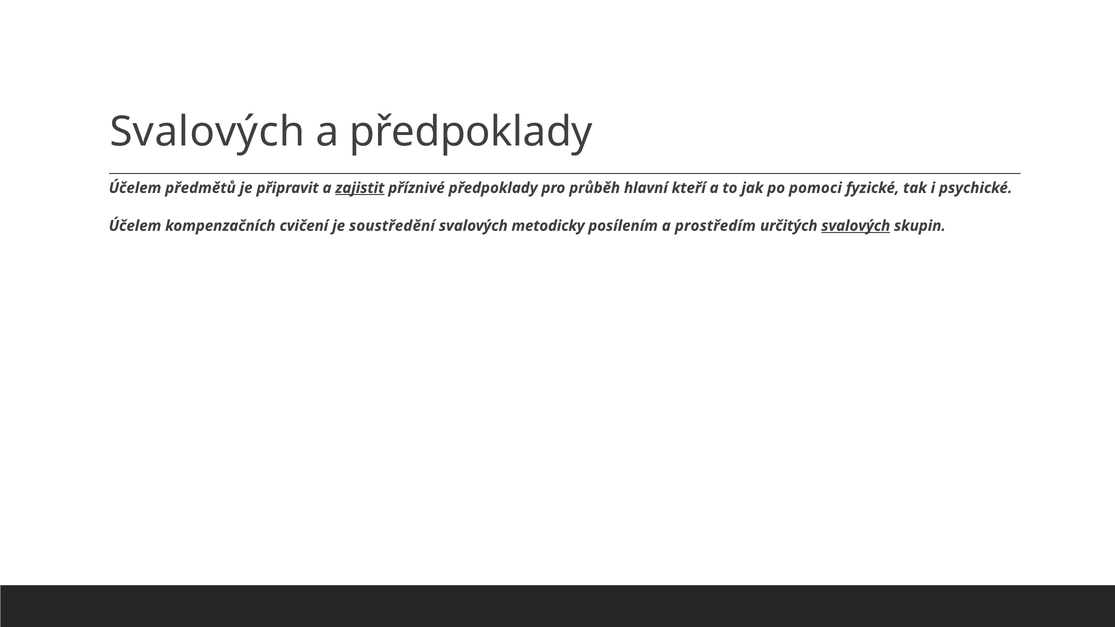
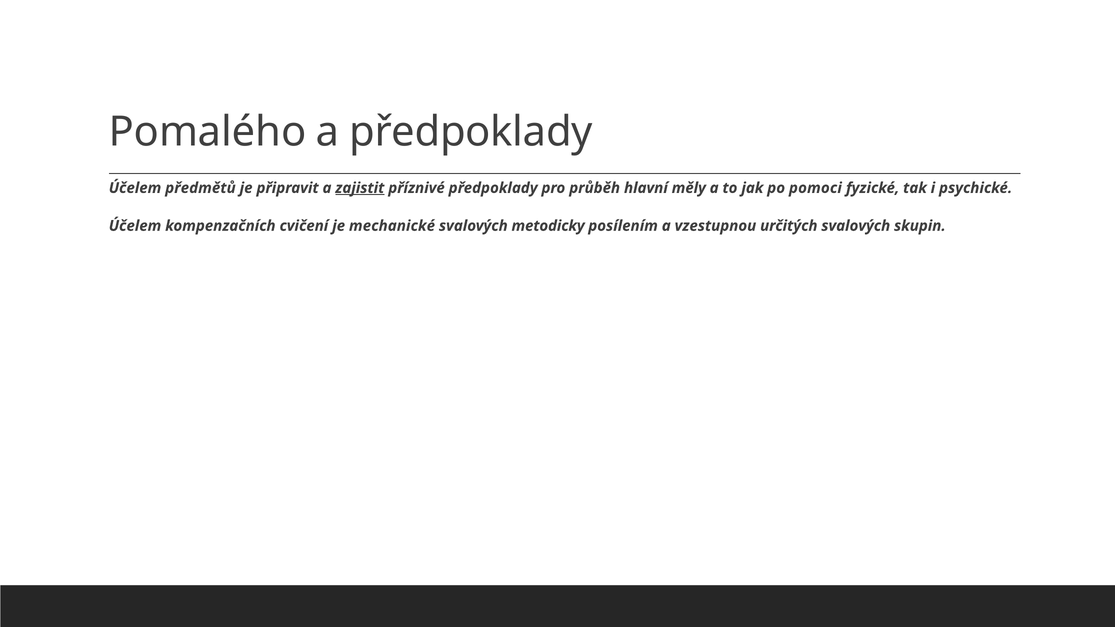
Svalových: Svalových -> Pomalého (208, 132)
kteří: kteří -> měly (689, 188)
soustředění: soustředění -> mechanické (392, 226)
prostředím: prostředím -> vzestupnou (715, 226)
svalových underline: present -> none (856, 226)
